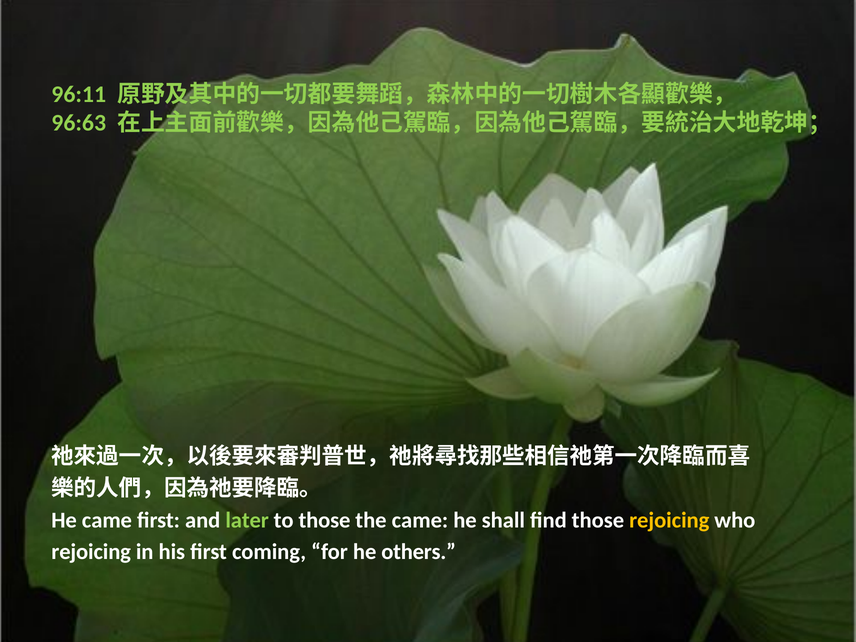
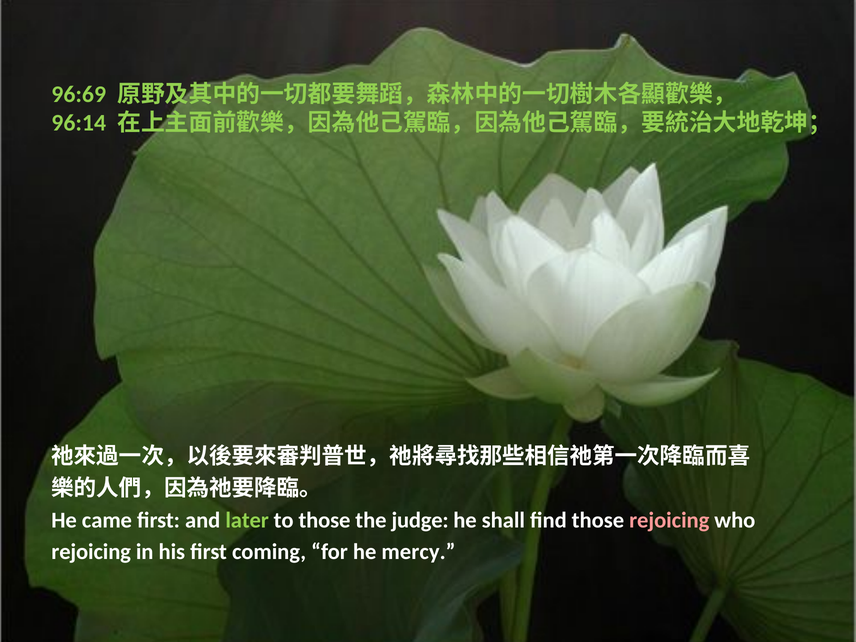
96:11: 96:11 -> 96:69 (79, 94)
96:63: 96:63 -> 96:14 (79, 123)
the came: came -> judge (420, 520)
rejoicing colour: yellow -> pink (669, 520)
others: others -> mercy (418, 552)
